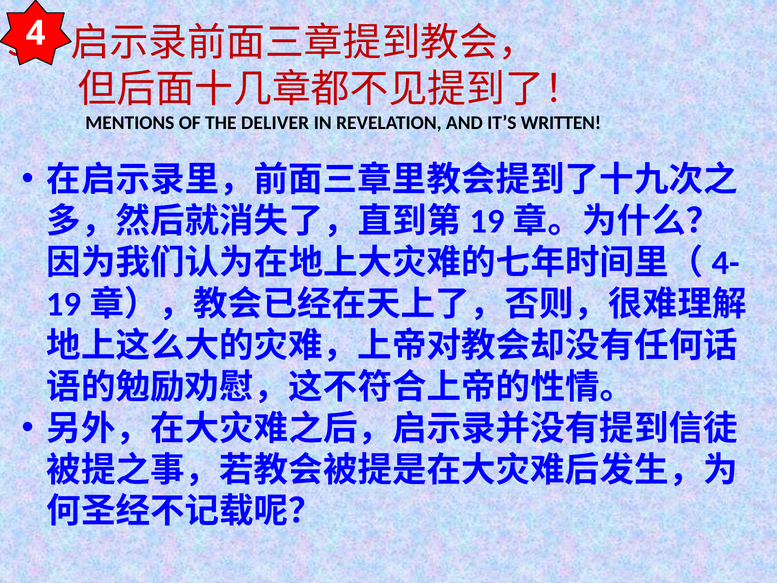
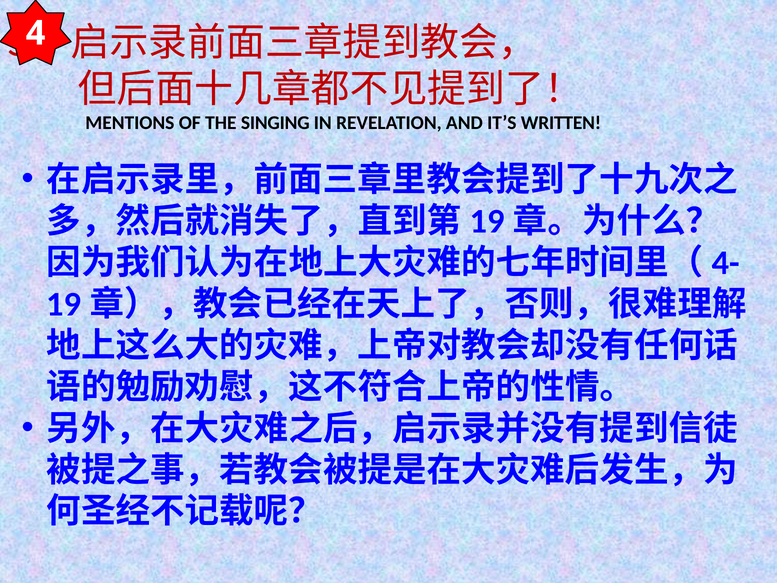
DELIVER: DELIVER -> SINGING (275, 123)
